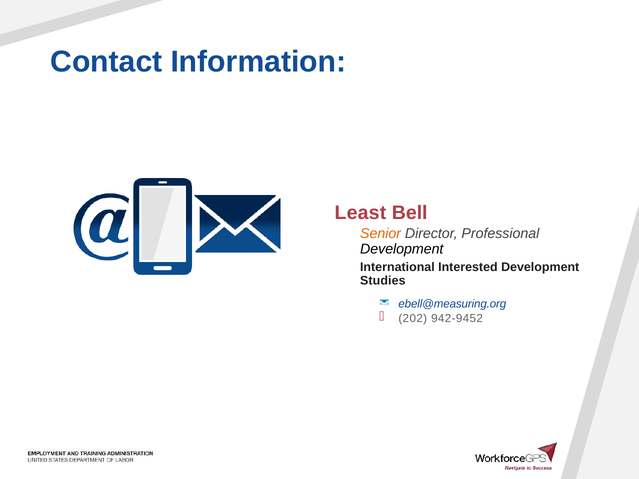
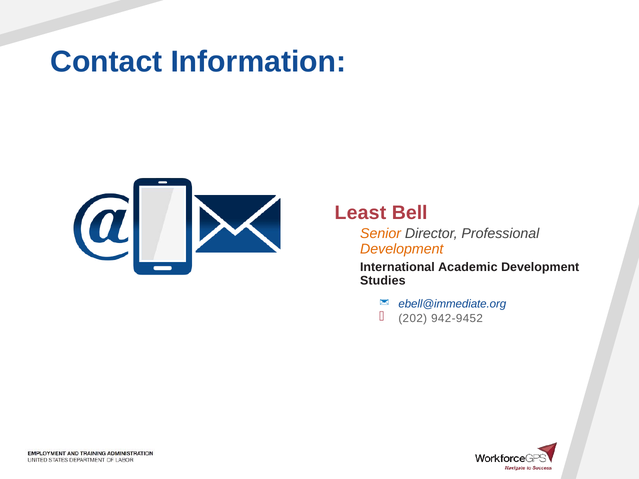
Development colour: black -> orange (402, 249)
Interested: Interested -> Academic (468, 267)
ebell@measuring.org: ebell@measuring.org -> ebell@immediate.org (452, 304)
